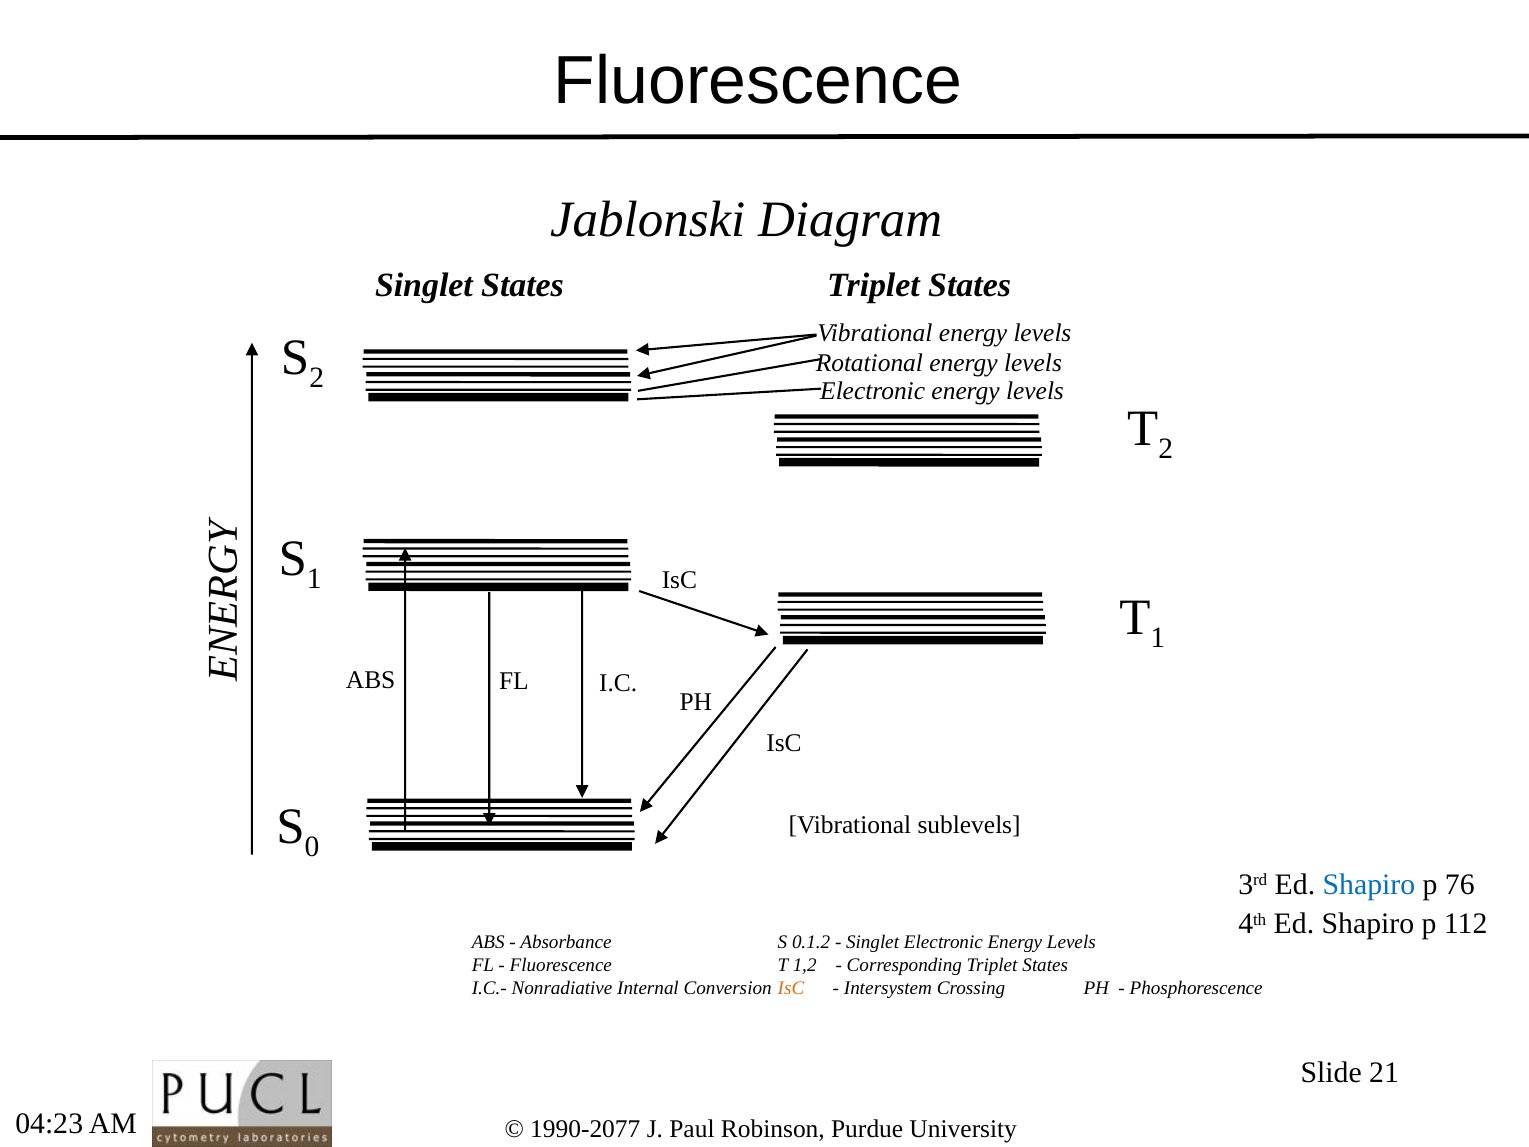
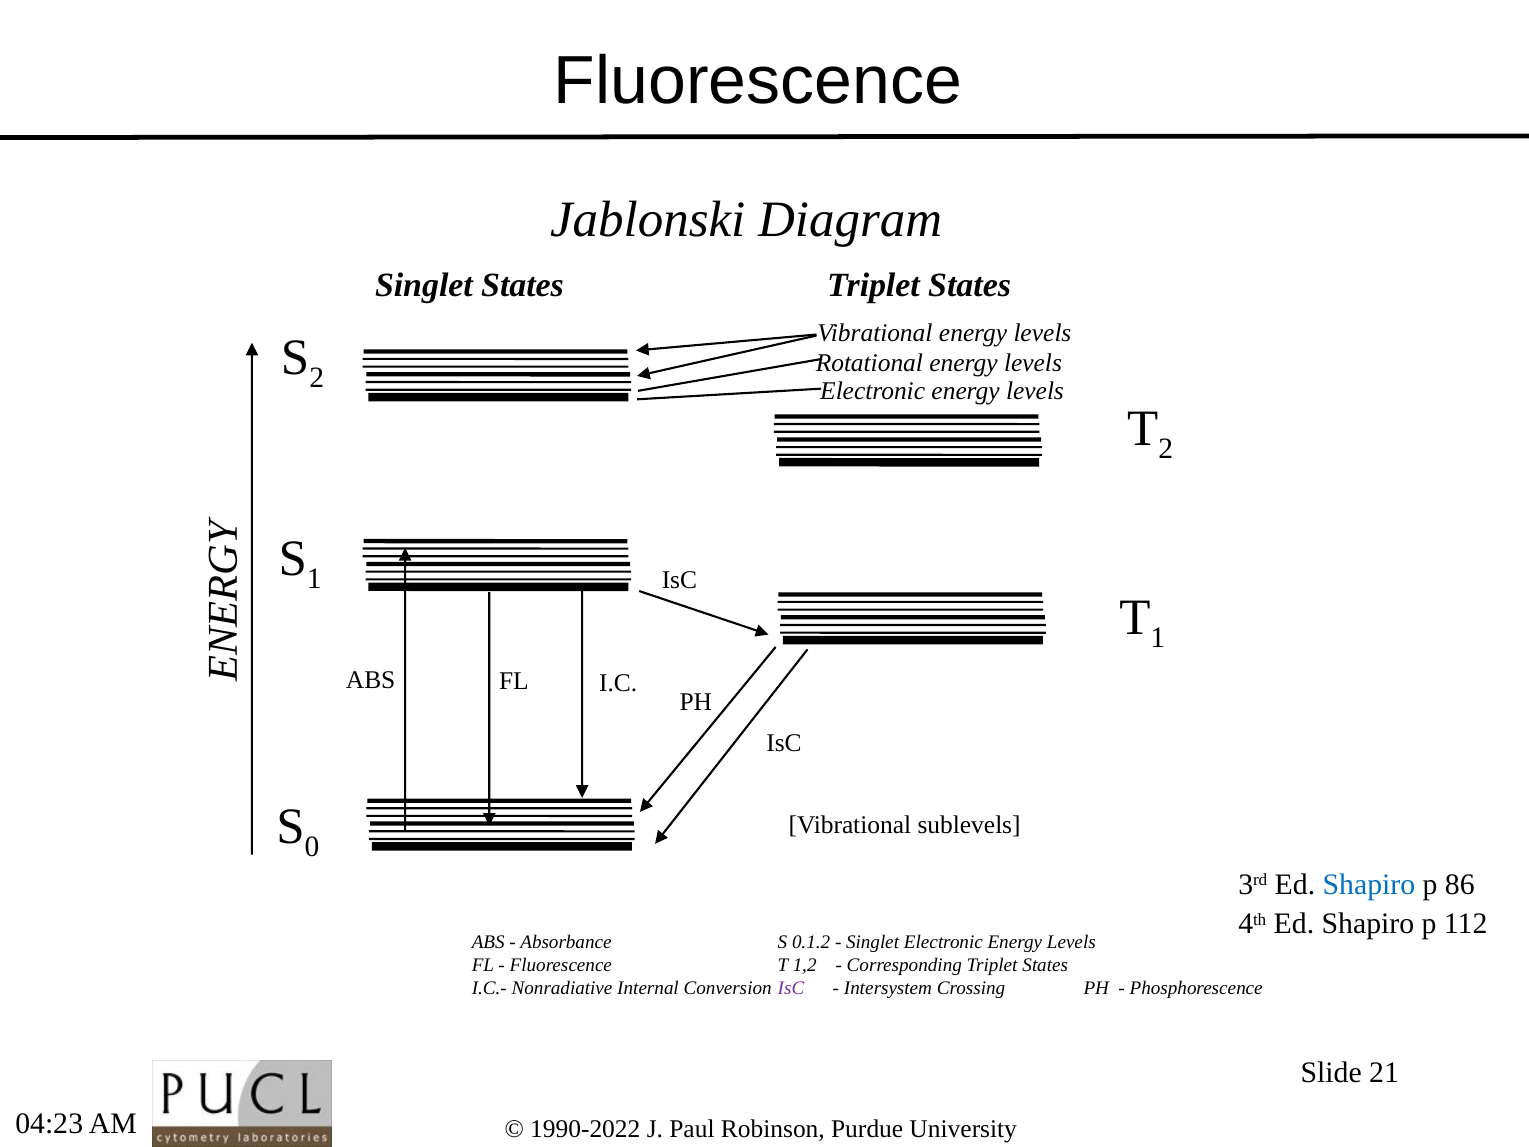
76: 76 -> 86 (1460, 884)
IsC colour: orange -> purple (791, 988)
1990-2077: 1990-2077 -> 1990-2022 (585, 1128)
